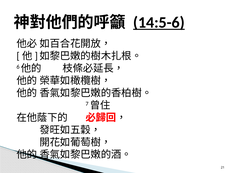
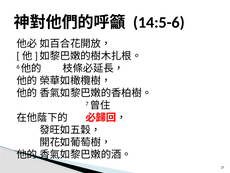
14:5-6 underline: present -> none (159, 22)
